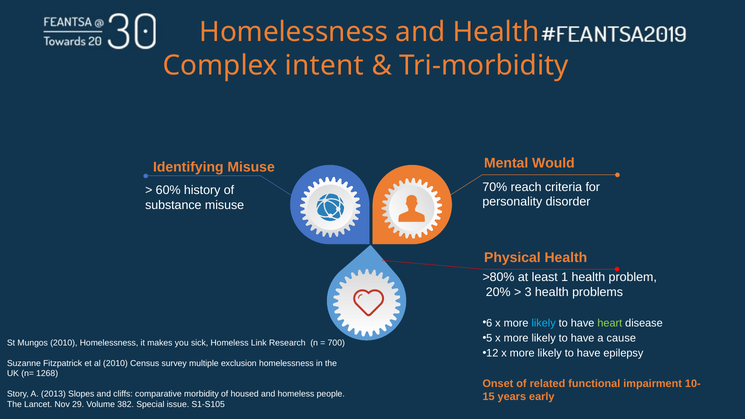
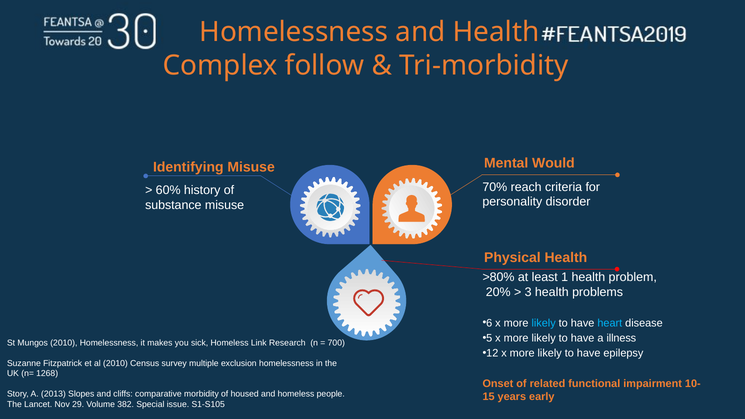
intent: intent -> follow (325, 66)
heart colour: light green -> light blue (610, 323)
cause: cause -> illness (621, 338)
